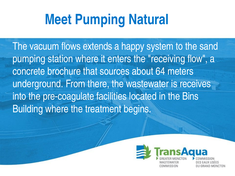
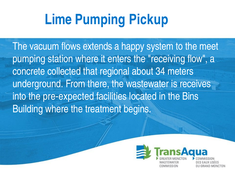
Meet: Meet -> Lime (58, 20)
Natural: Natural -> Pickup (149, 20)
sand: sand -> meet (209, 46)
brochure: brochure -> collected (64, 71)
sources: sources -> regional (115, 71)
64: 64 -> 34 (160, 71)
pre-coagulate: pre-coagulate -> pre-expected (68, 97)
